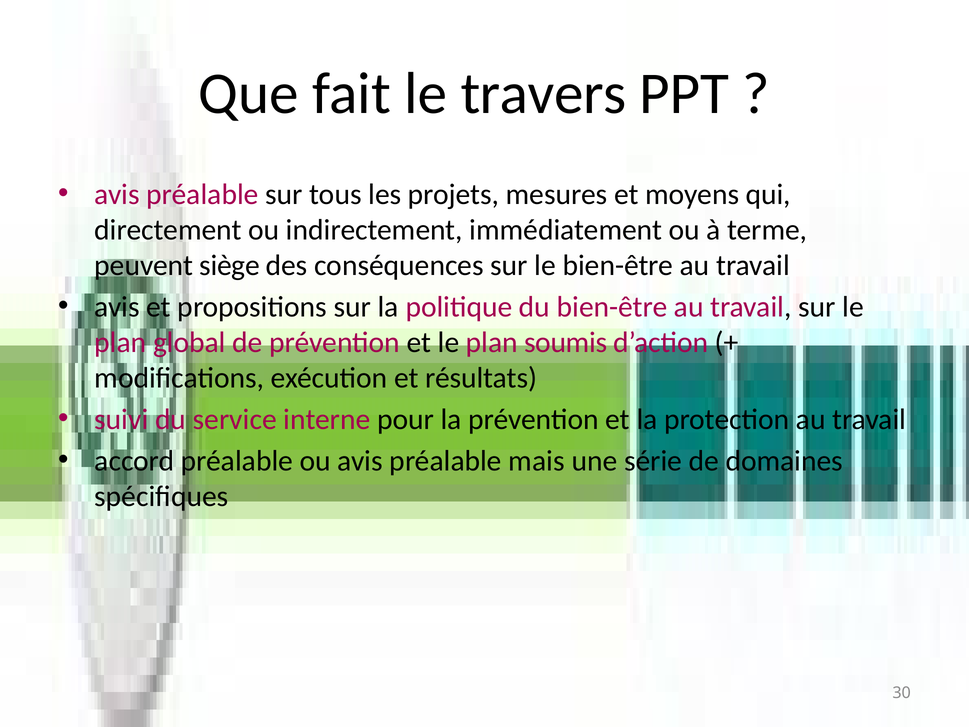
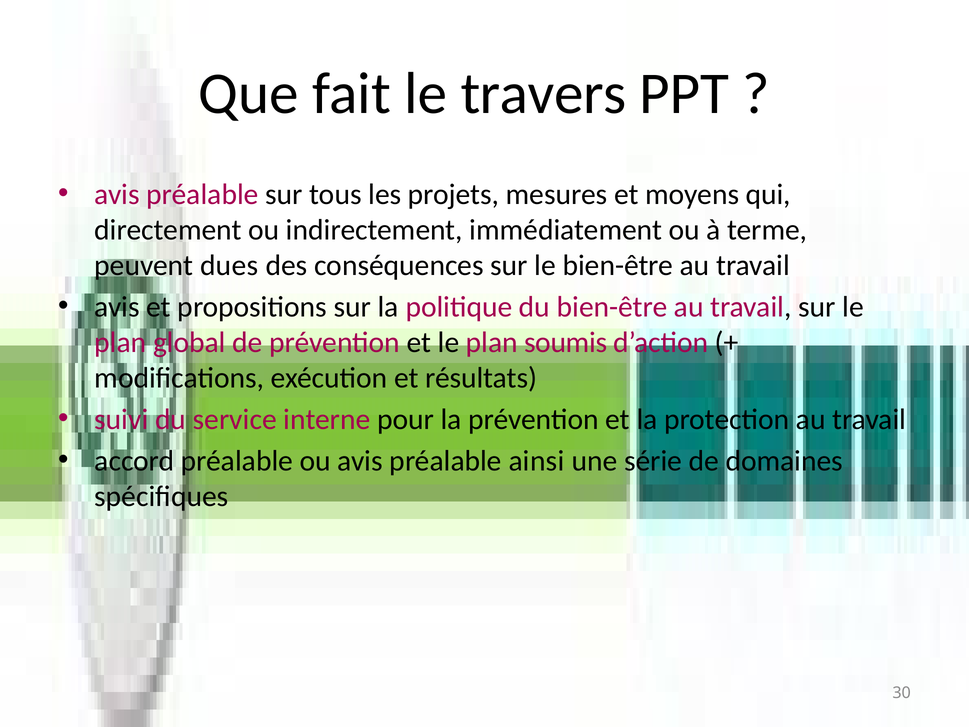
siège: siège -> dues (229, 265)
mais: mais -> ainsi (537, 461)
